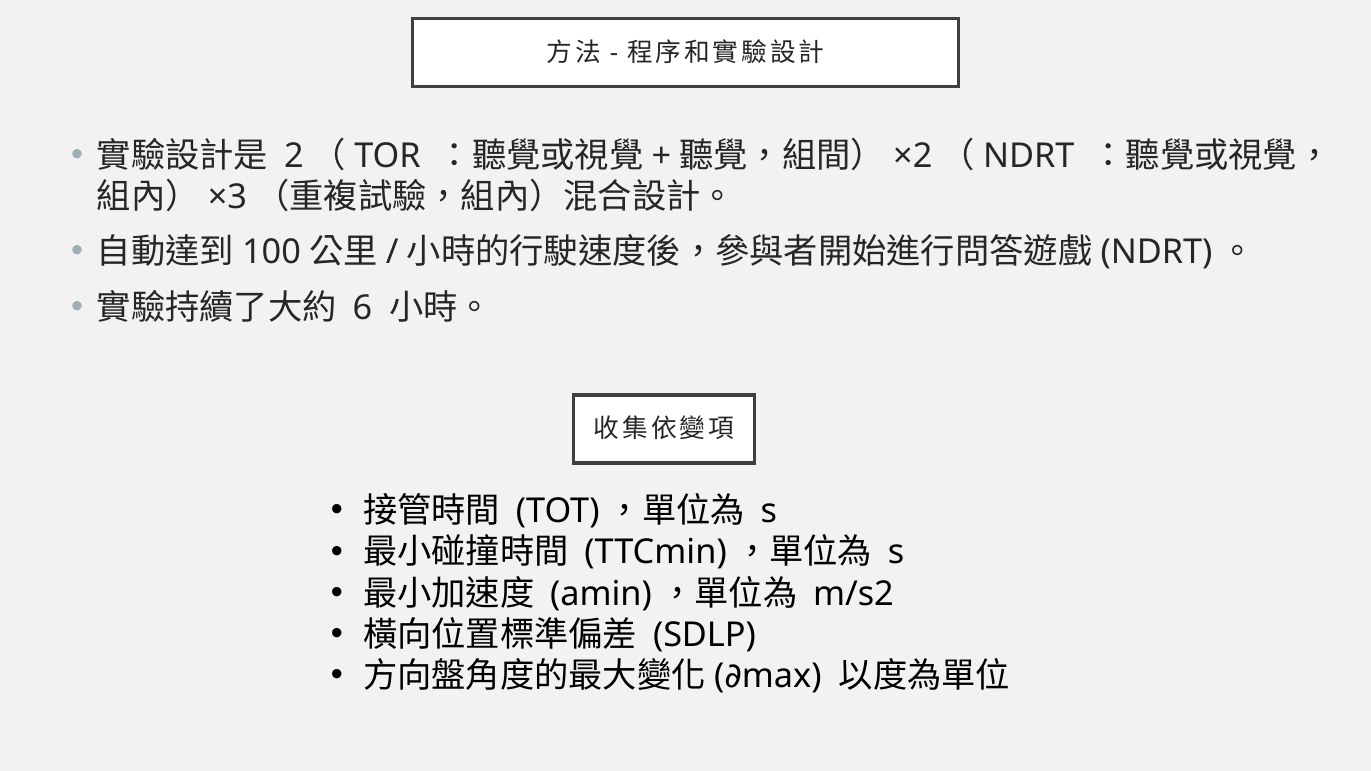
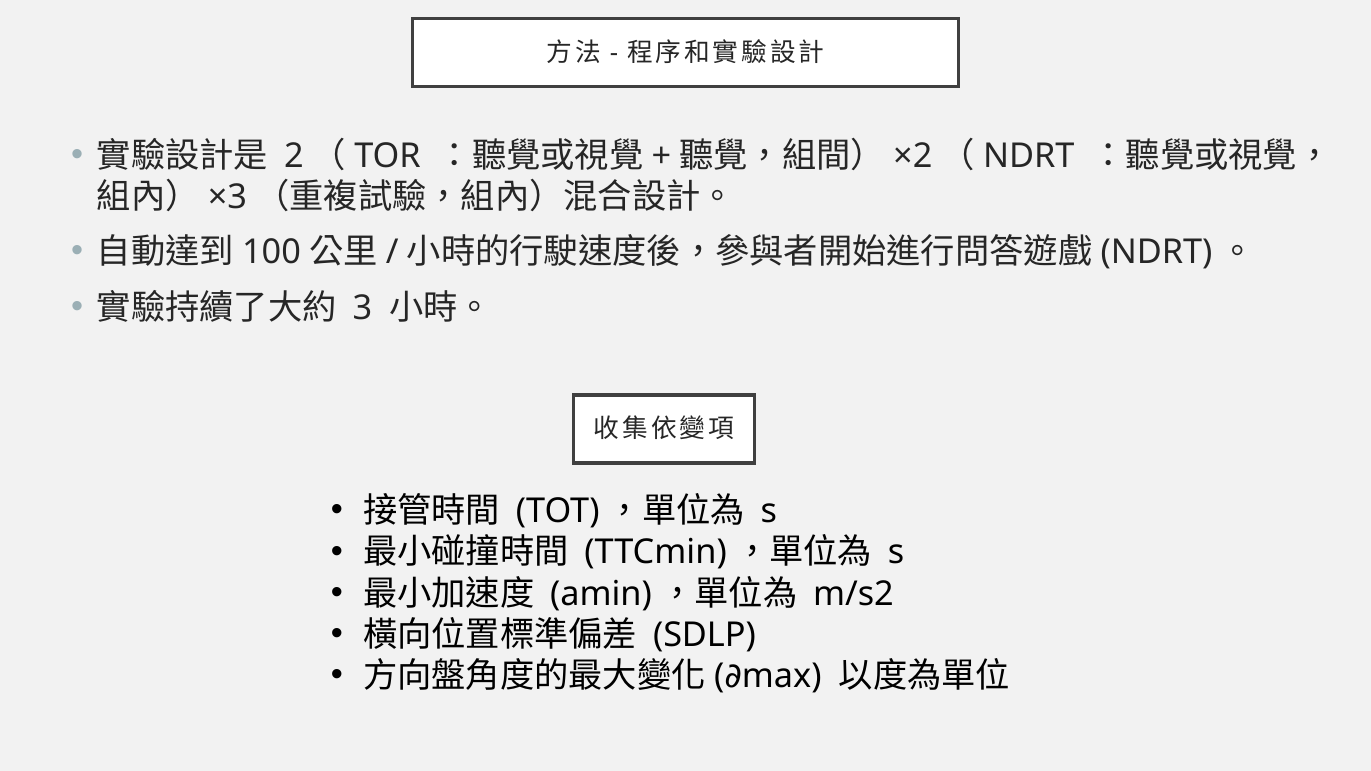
6: 6 -> 3 (362, 308)
